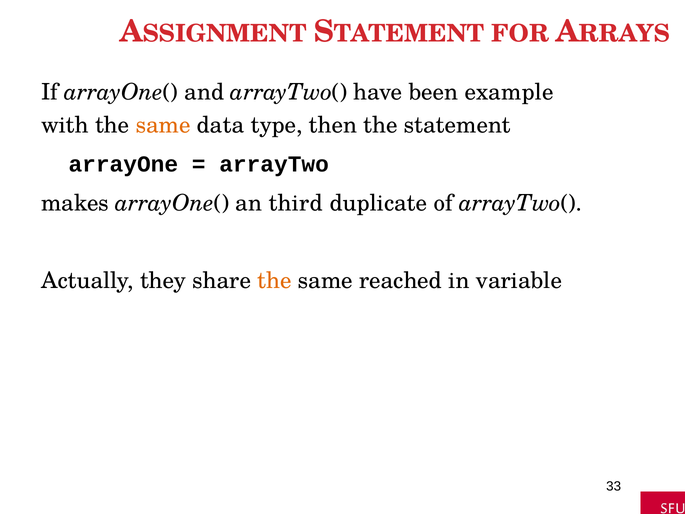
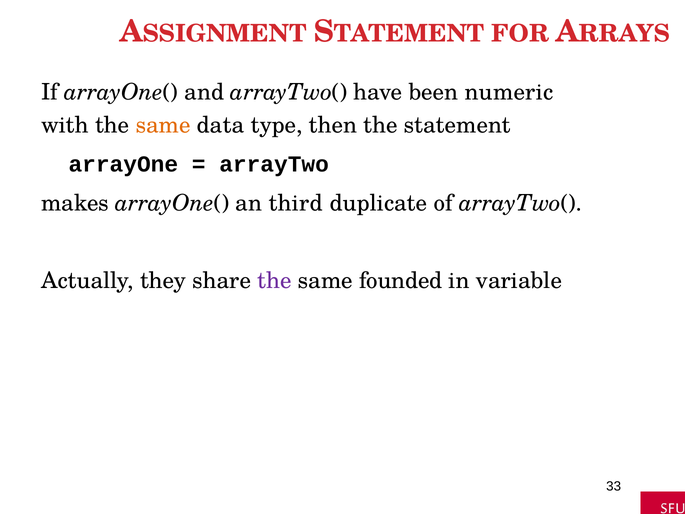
example: example -> numeric (509, 92)
the colour: orange -> purple (274, 281)
reached: reached -> founded (401, 281)
